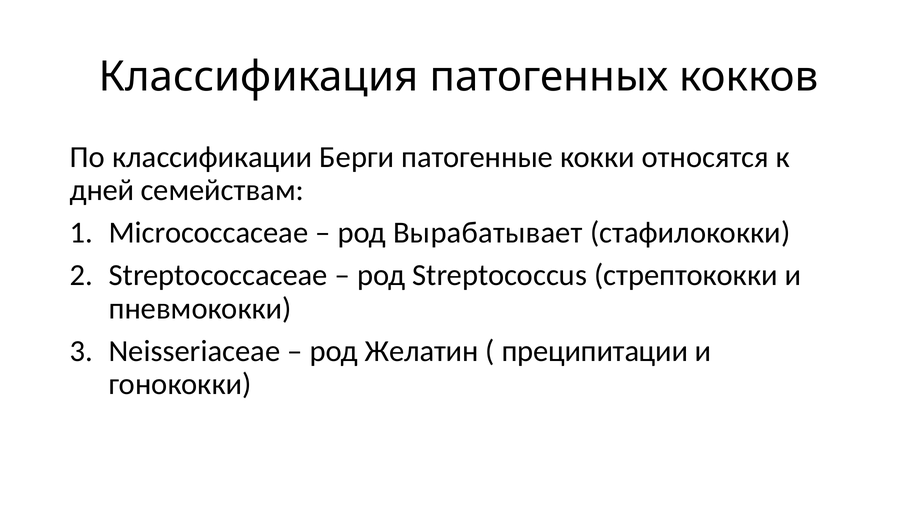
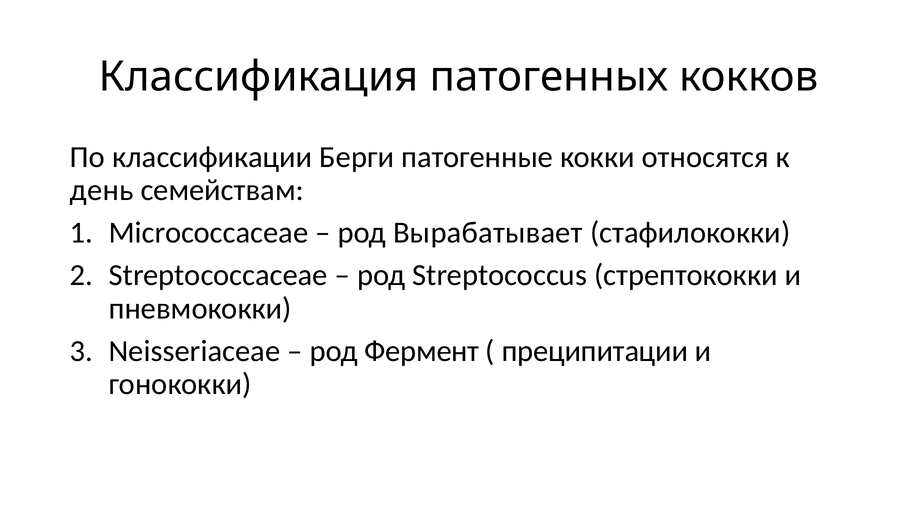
дней: дней -> день (102, 190)
Желатин: Желатин -> Фермент (422, 351)
